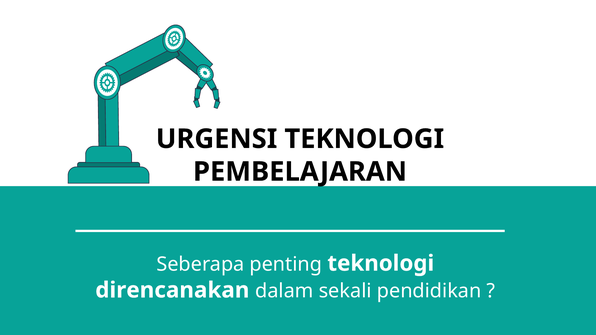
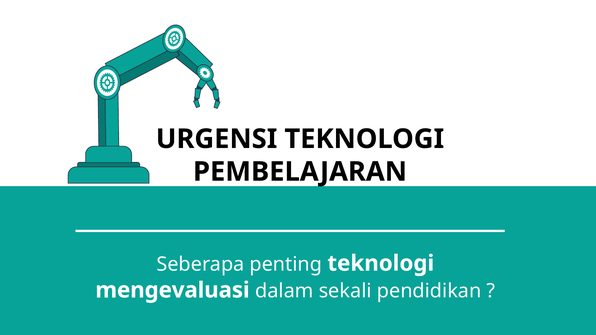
direncanakan: direncanakan -> mengevaluasi (172, 290)
